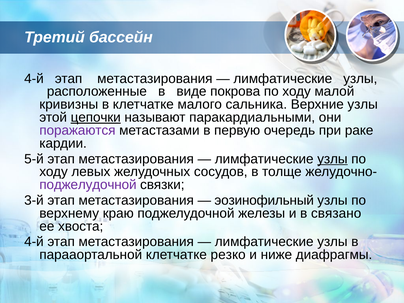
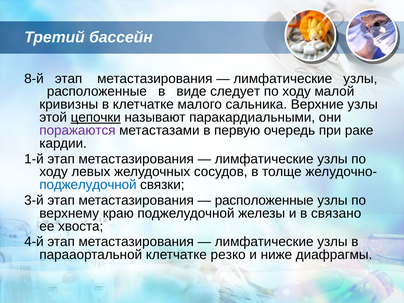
4-й: 4-й -> 8-й (34, 79)
покрова: покрова -> следует (235, 92)
5-й: 5-й -> 1-й (34, 159)
узлы underline: present -> none (332, 159)
поджелудочной colour: purple -> blue (88, 185)
эозинофильный: эозинофильный -> расположенные (264, 200)
